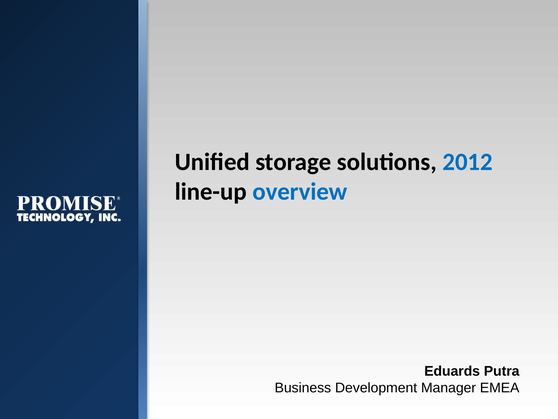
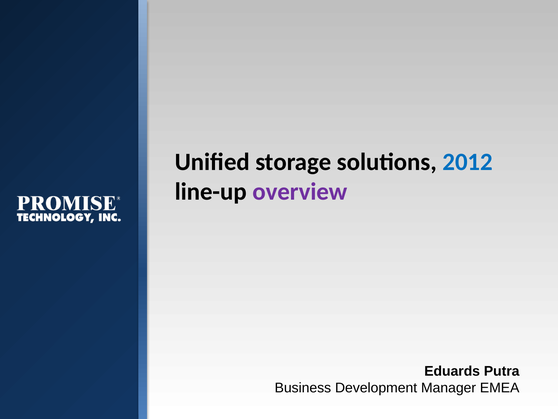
overview colour: blue -> purple (300, 191)
